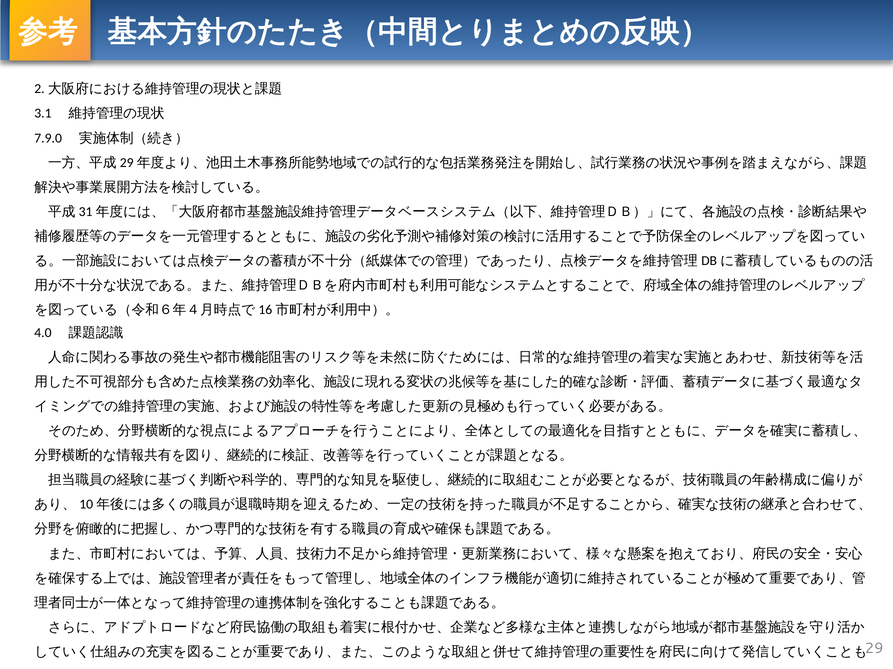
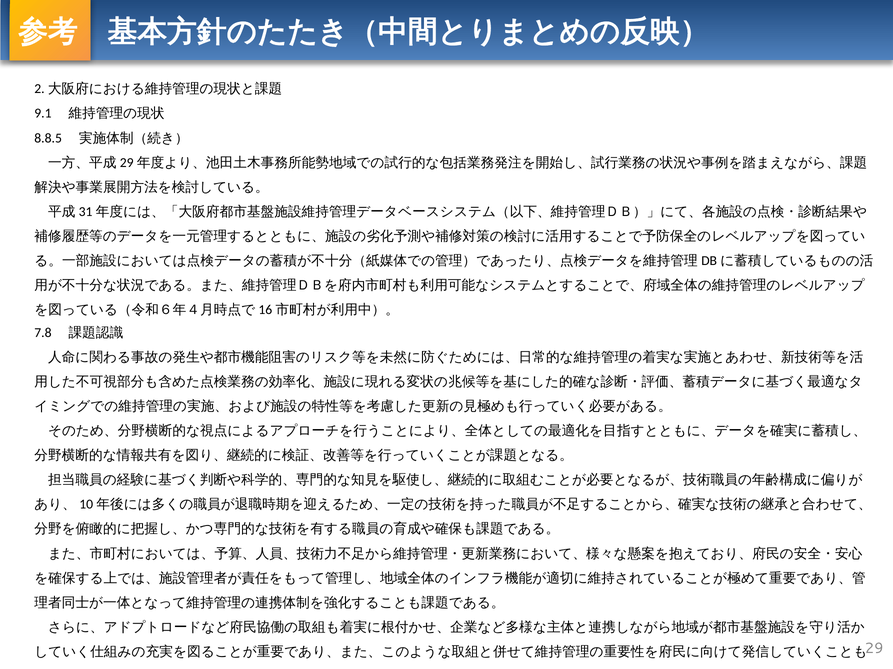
3.1: 3.1 -> 9.1 (43, 114)
7.9.0: 7.9.0 -> 8.8.5 (48, 138)
4.0: 4.0 -> 7.8 (43, 333)
